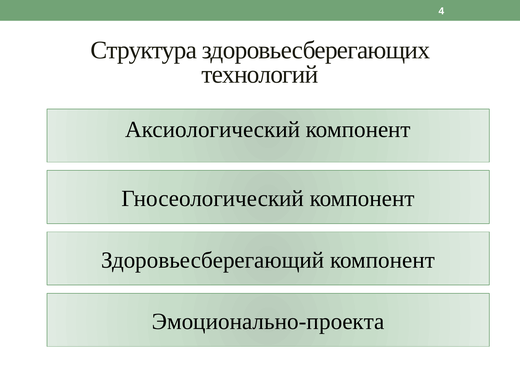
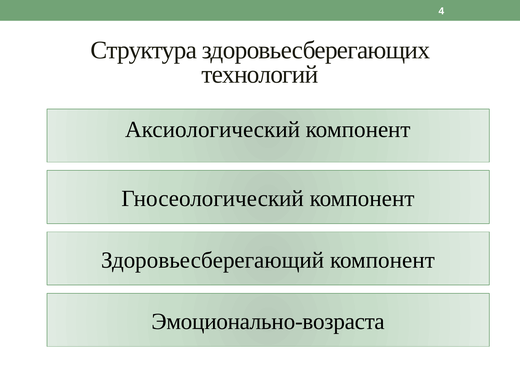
Эмоционально-проекта: Эмоционально-проекта -> Эмоционально-возраста (268, 321)
